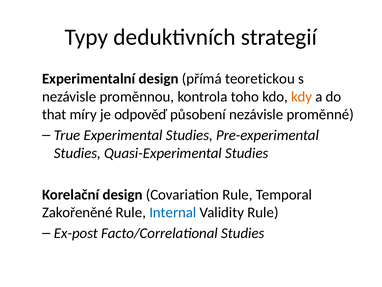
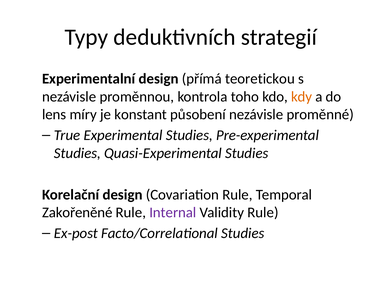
that: that -> lens (54, 114)
odpověď: odpověď -> konstant (141, 114)
Internal colour: blue -> purple (173, 212)
